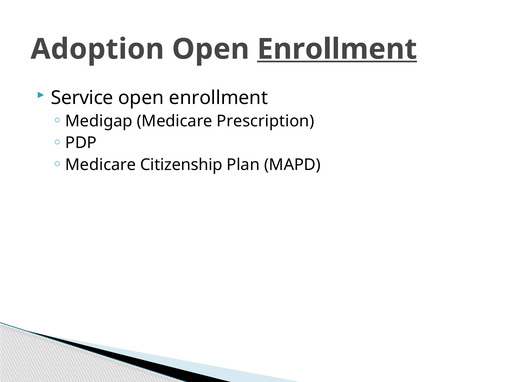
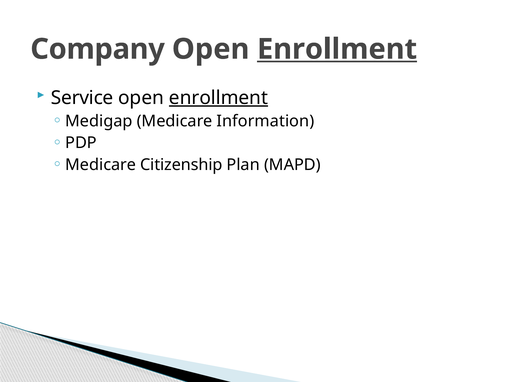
Adoption: Adoption -> Company (98, 49)
enrollment underline: none -> present (218, 98)
Prescription: Prescription -> Information (265, 121)
